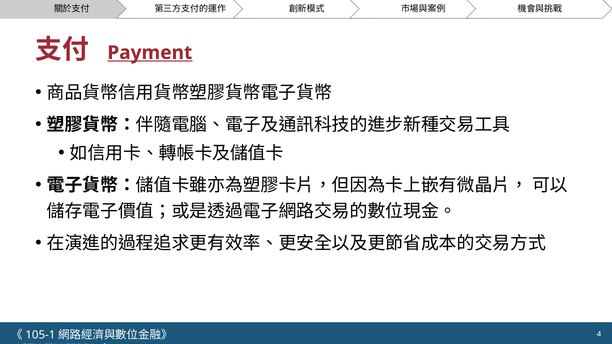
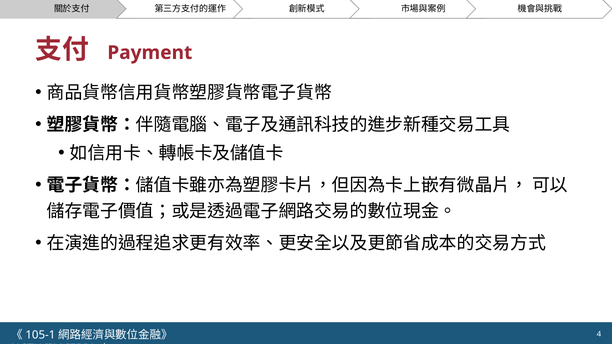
Payment underline: present -> none (150, 53)
